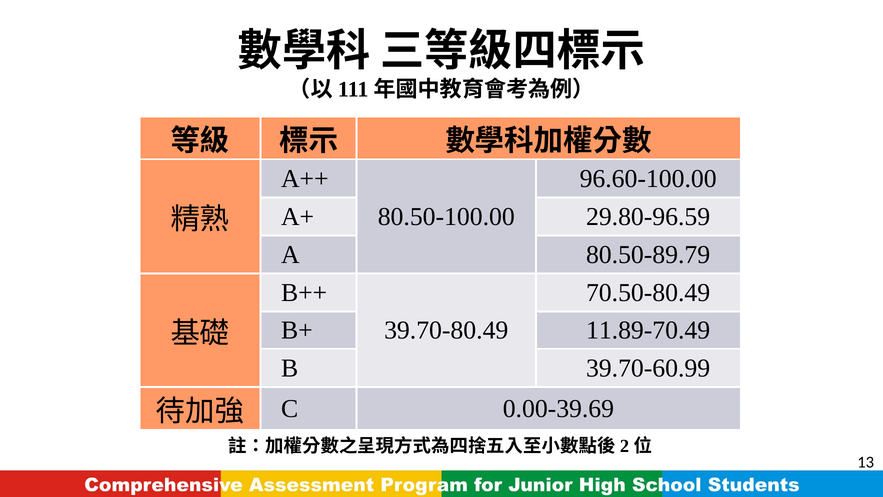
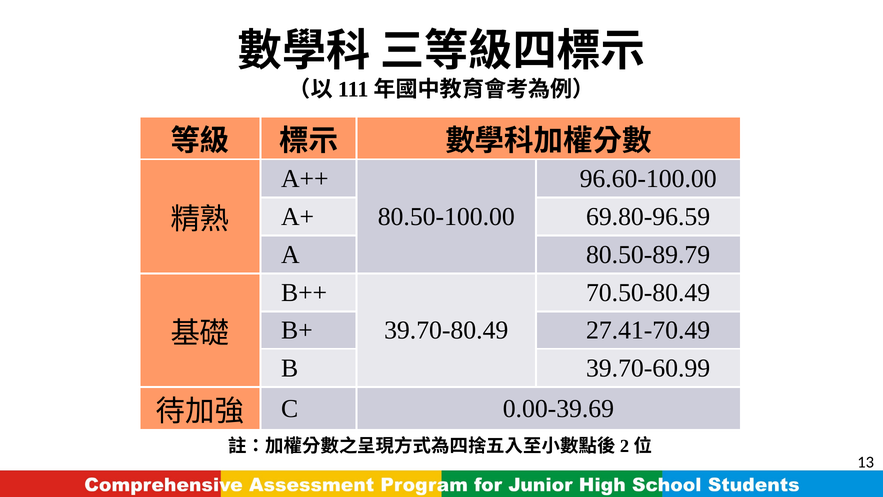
29.80-96.59: 29.80-96.59 -> 69.80-96.59 (648, 216)
11.89-70.49: 11.89-70.49 -> 27.41-70.49 (648, 330)
